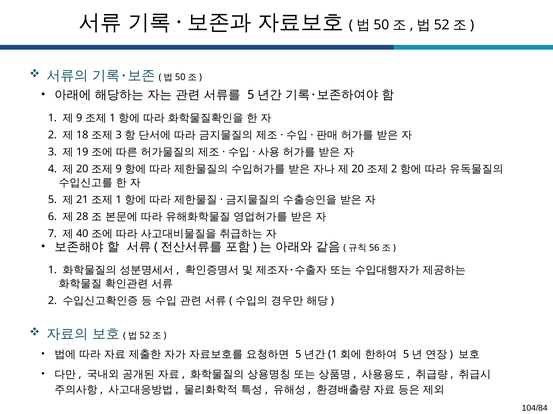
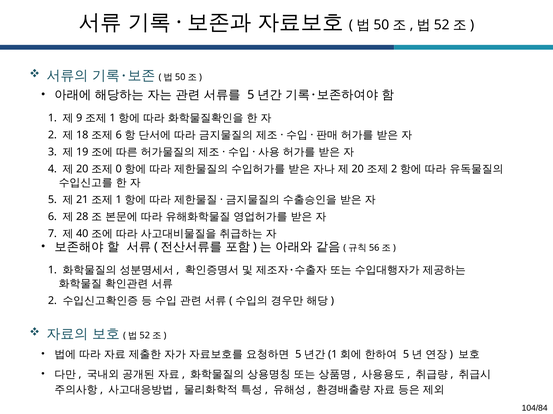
3: 3 -> 6 (119, 135)
9: 9 -> 0 (119, 169)
